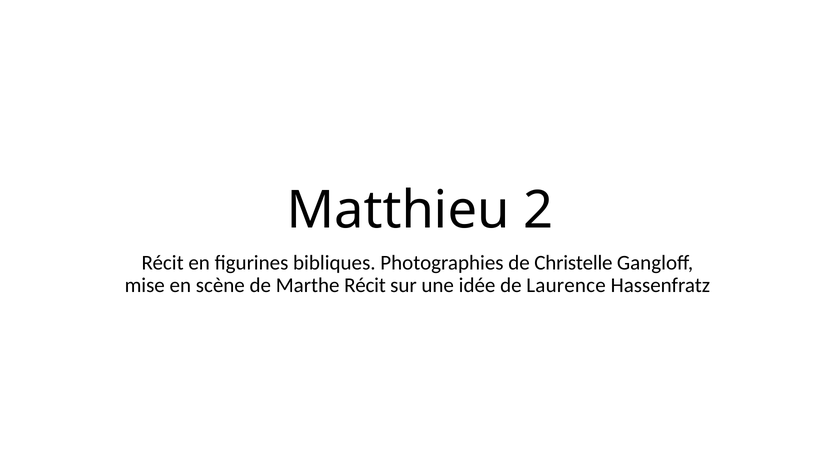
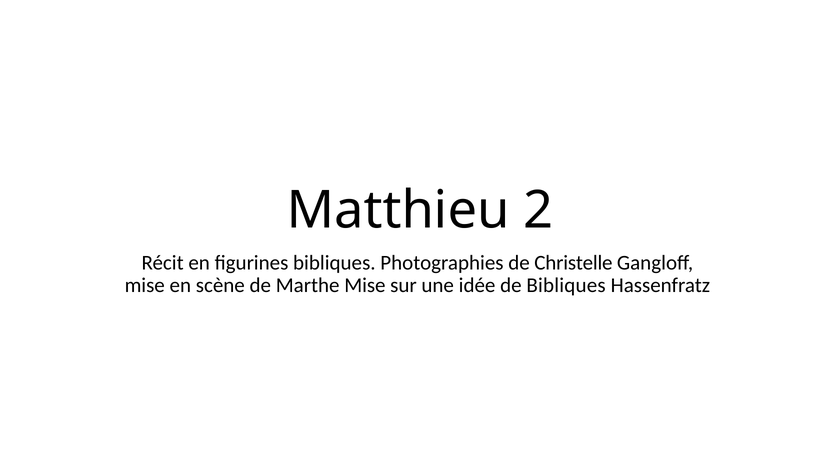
Marthe Récit: Récit -> Mise (365, 285)
de Laurence: Laurence -> Bibliques (566, 285)
